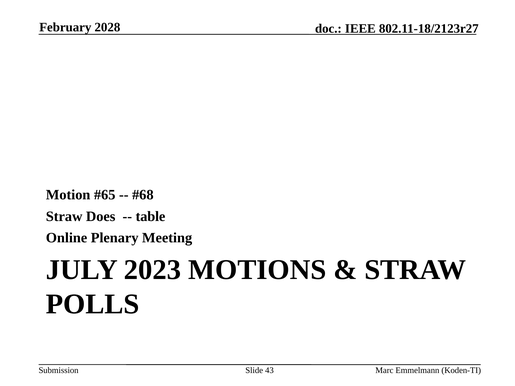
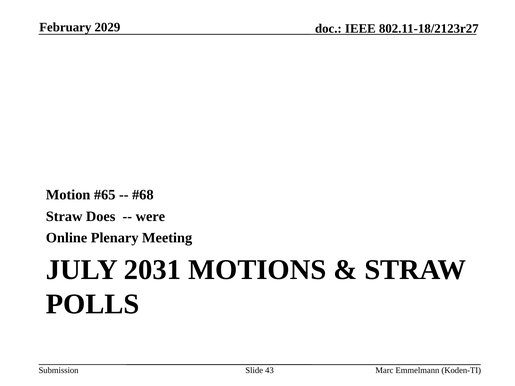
2028: 2028 -> 2029 (107, 27)
table: table -> were (150, 217)
2023: 2023 -> 2031 (152, 270)
